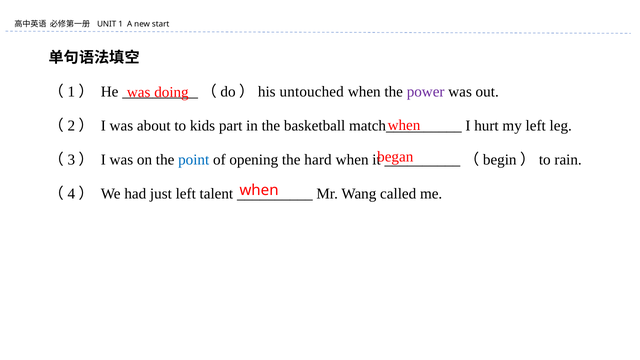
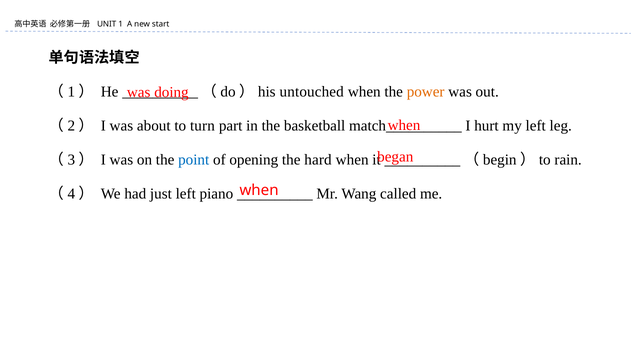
power colour: purple -> orange (426, 92)
kids: kids -> turn (202, 126)
talent: talent -> piano (216, 194)
